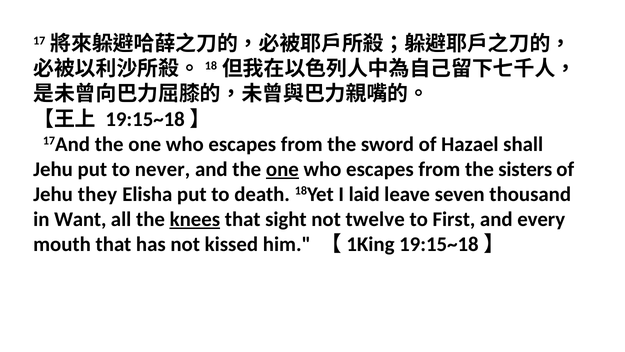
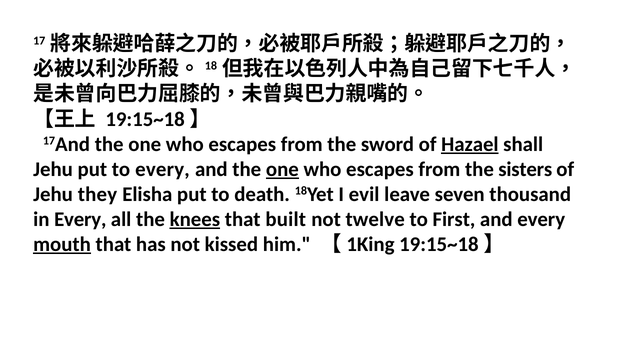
Hazael underline: none -> present (470, 144)
to never: never -> every (162, 169)
laid: laid -> evil (364, 194)
in Want: Want -> Every (80, 219)
sight: sight -> built (286, 219)
mouth underline: none -> present (62, 244)
